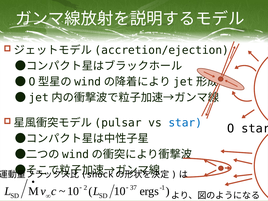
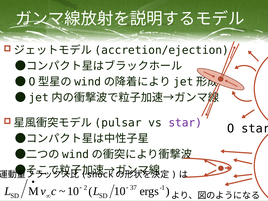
star colour: blue -> purple (185, 123)
